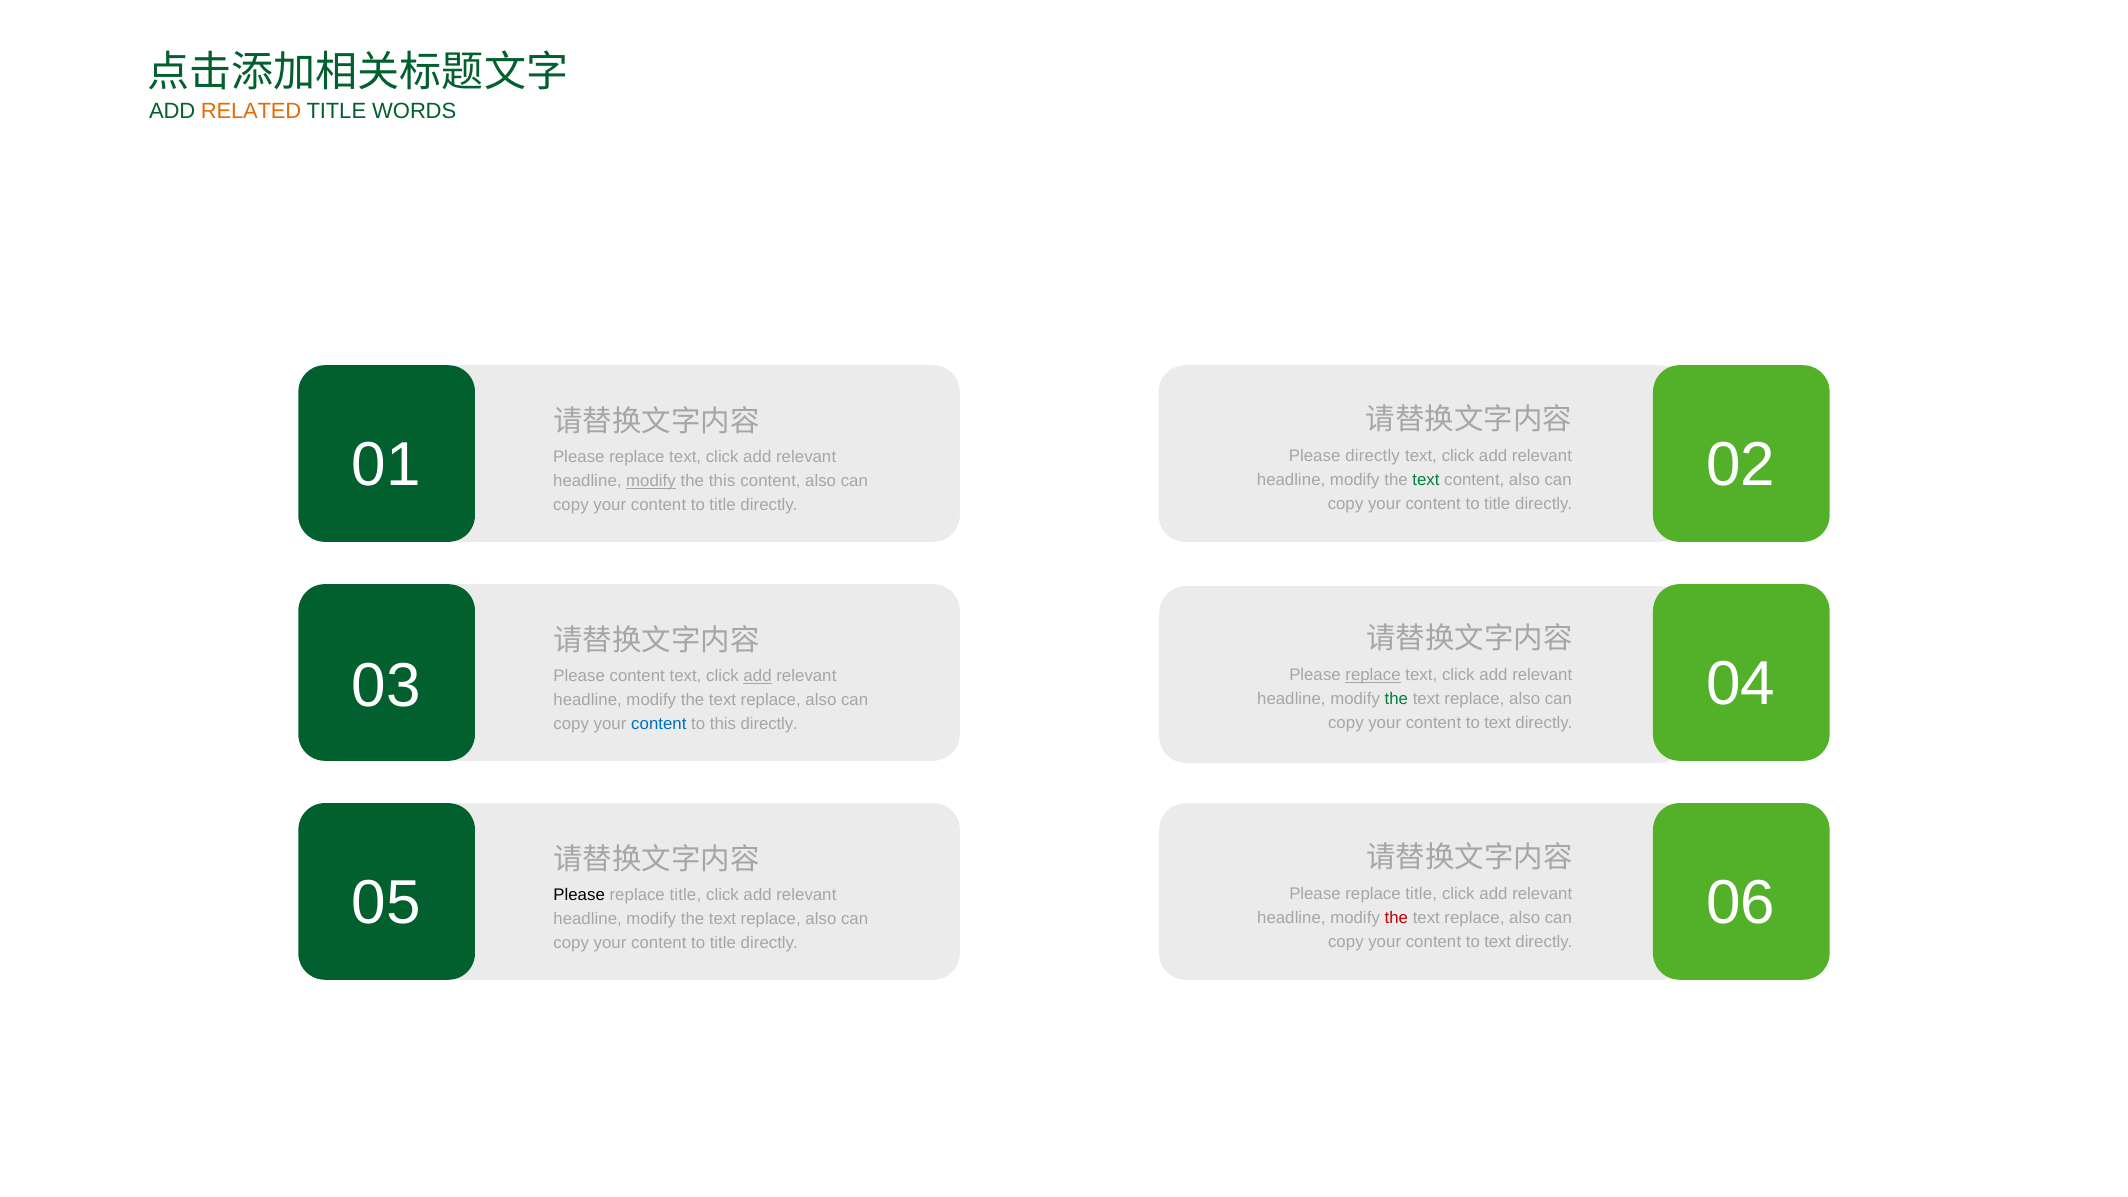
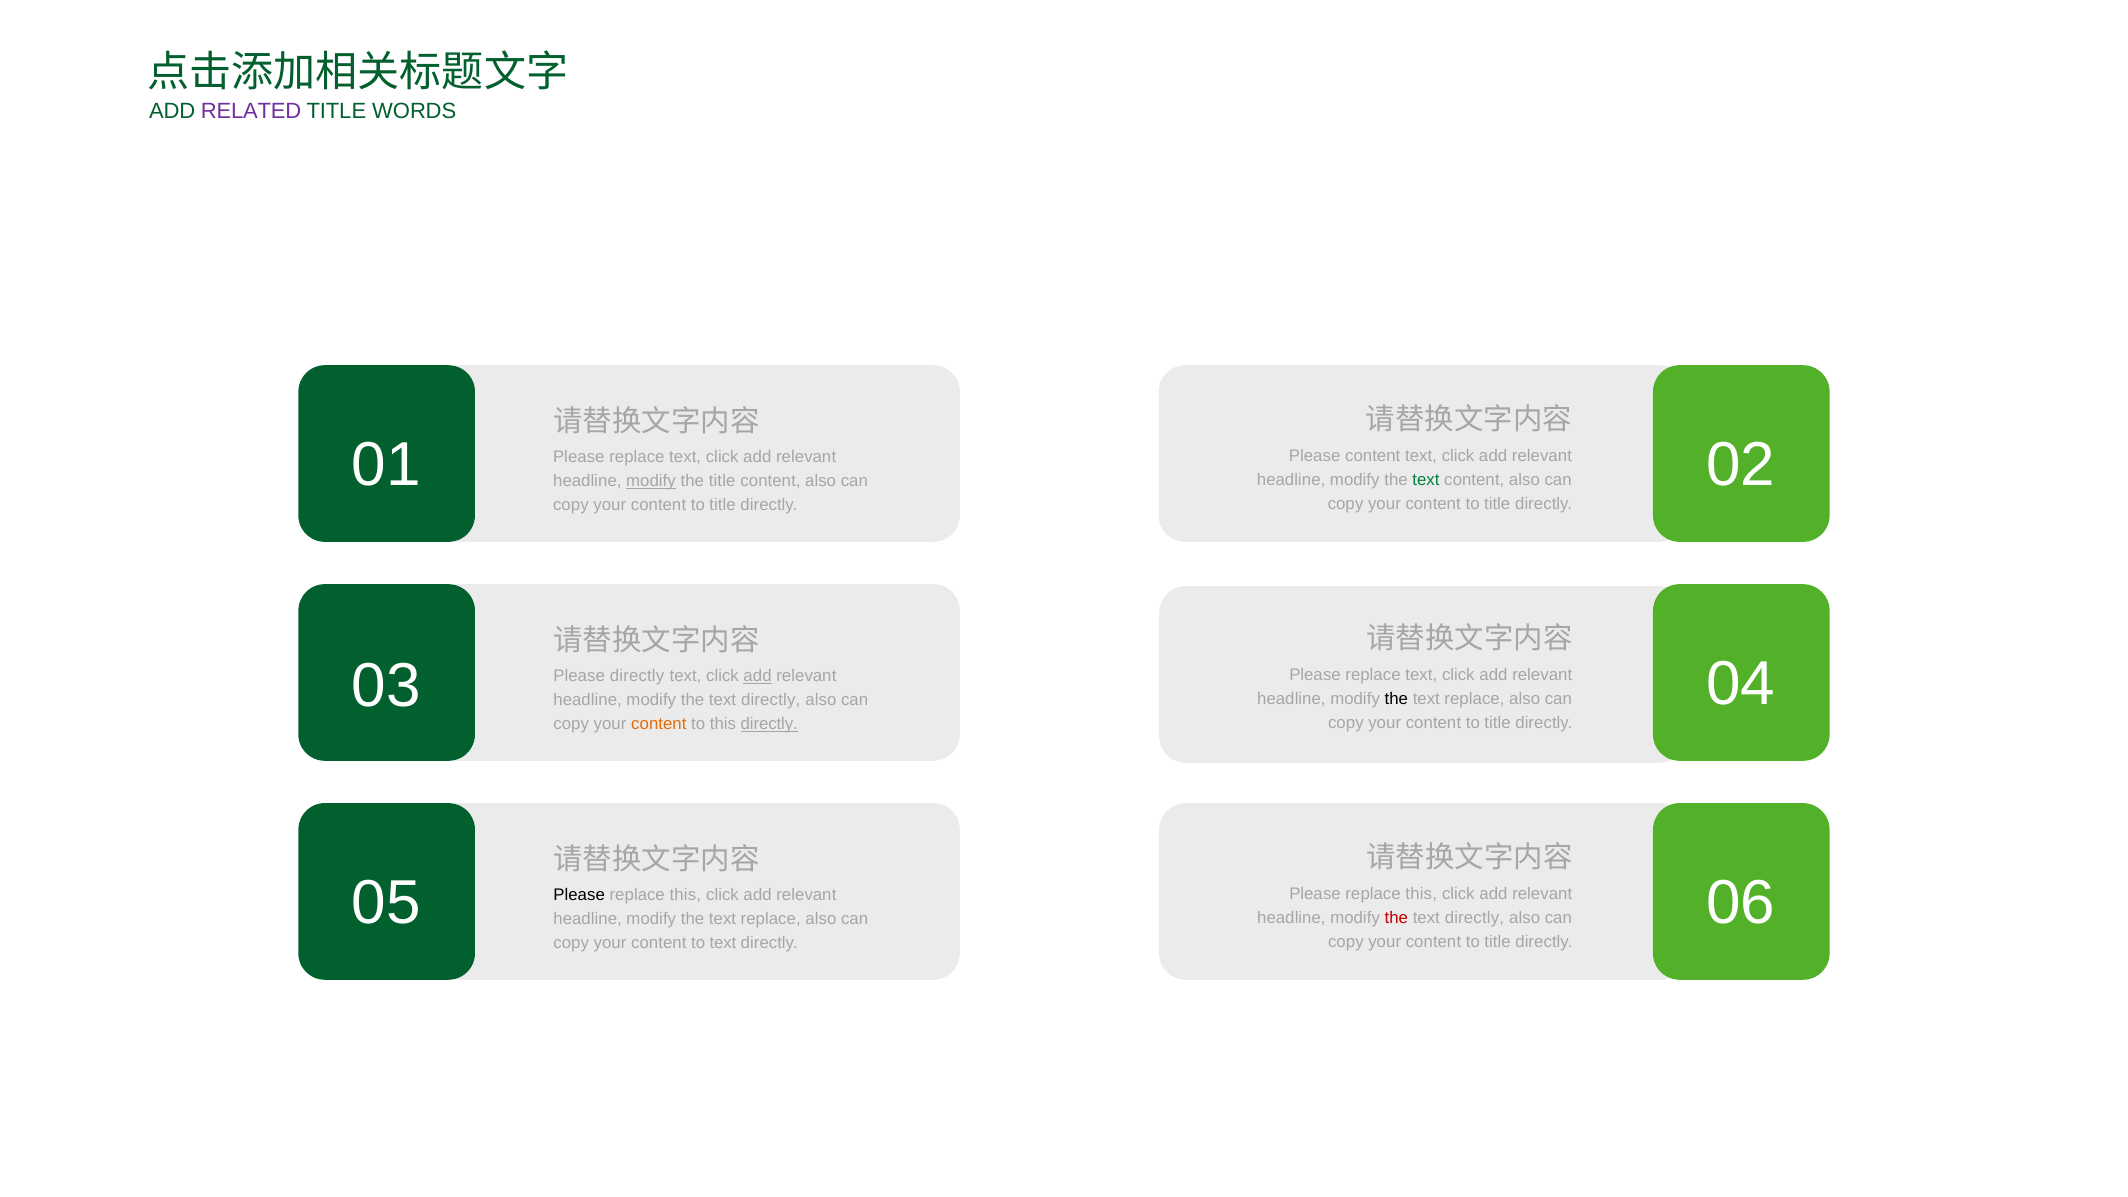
RELATED colour: orange -> purple (251, 112)
Please directly: directly -> content (1373, 456)
the this: this -> title (722, 481)
replace underline: present -> none (1373, 675)
Please content: content -> directly (637, 676)
the colour: green -> black (1396, 699)
replace: replace -> directly (771, 700)
text: text -> title (1498, 723)
content colour: blue -> orange (659, 724)
directly underline: none -> present (769, 724)
title: title -> this (1421, 894)
title: title -> this (685, 895)
replace: replace -> directly (1474, 918)
text: text -> title (1498, 942)
title: title -> text (723, 943)
